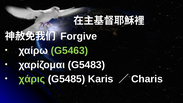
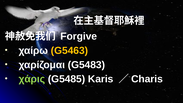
G5463 colour: light green -> yellow (69, 51)
